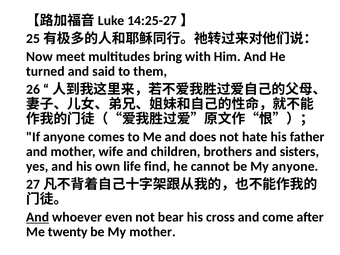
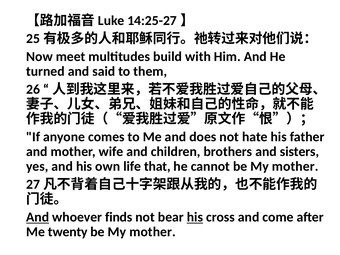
bring: bring -> build (168, 57)
find: find -> that (157, 166)
cannot be My anyone: anyone -> mother (295, 166)
even: even -> finds (119, 217)
his underline: none -> present (195, 217)
